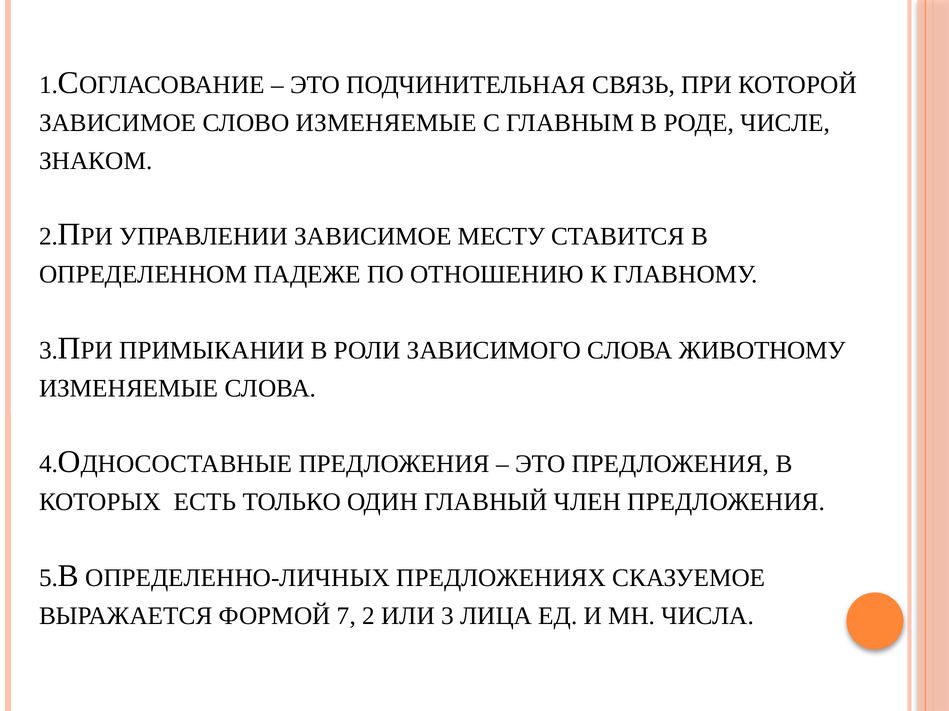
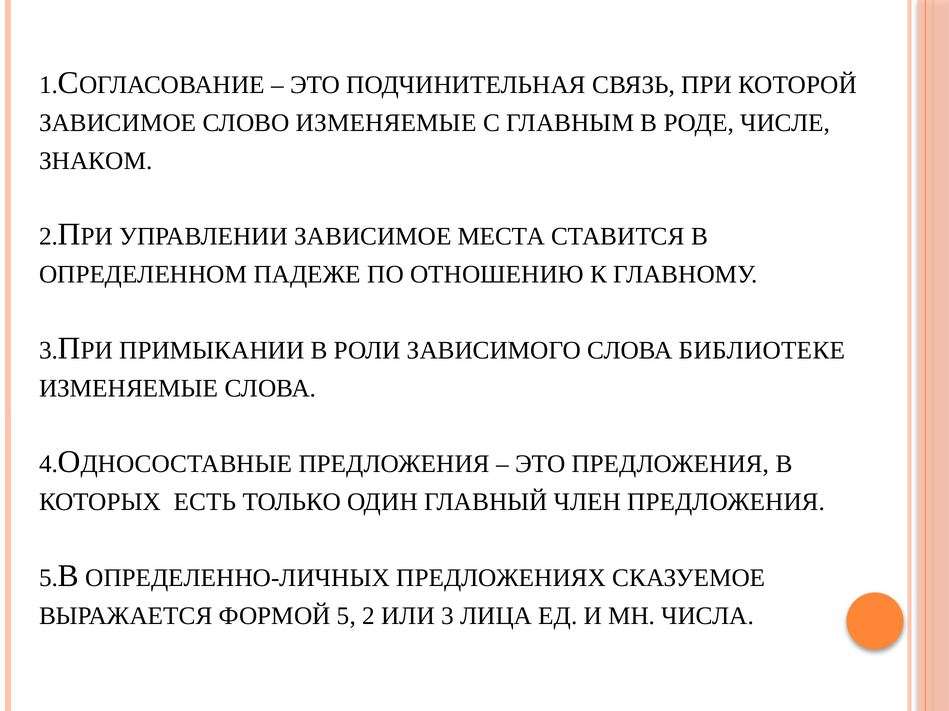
МЕСТУ: МЕСТУ -> МЕСТА (501, 237)
ЖИВОТНОМУ: ЖИВОТНОМУ -> БИБЛИОТЕКЕ (762, 351)
ФОРМОЙ 7: 7 -> 5 (346, 616)
